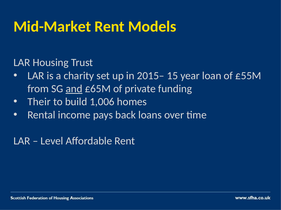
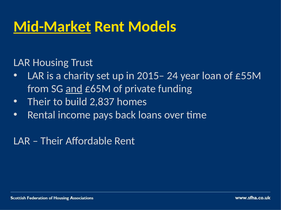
Mid-Market underline: none -> present (52, 27)
15: 15 -> 24 (172, 76)
1,006: 1,006 -> 2,837 (102, 102)
Level: Level -> Their (52, 141)
